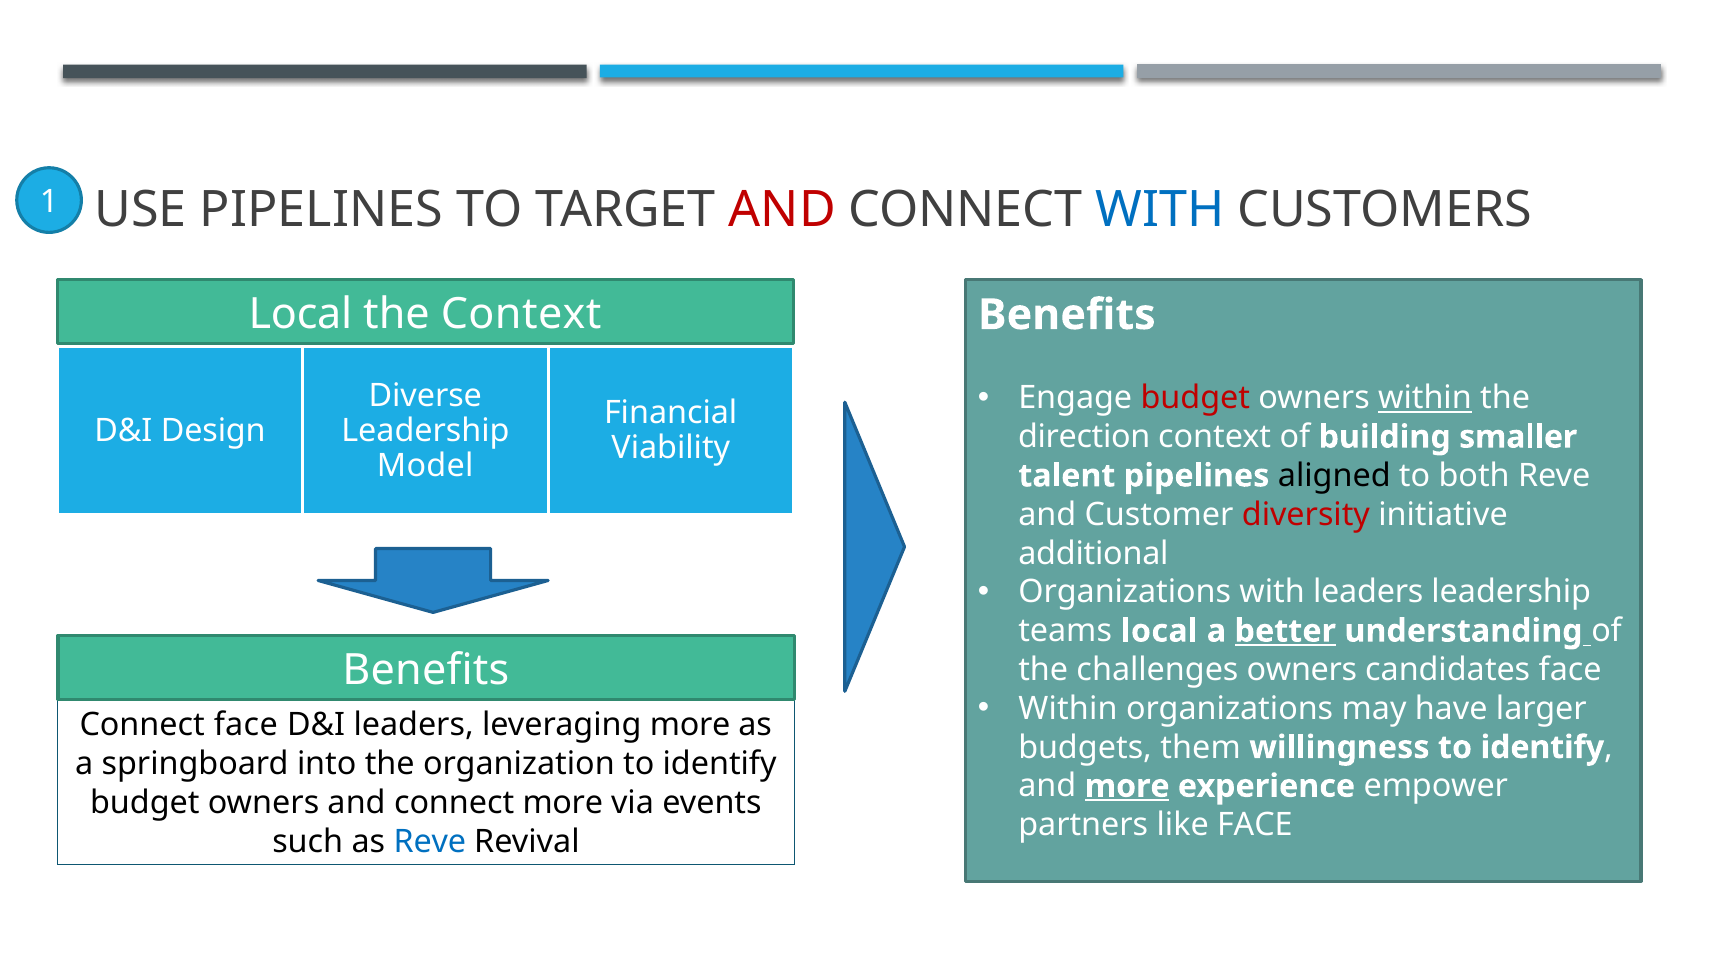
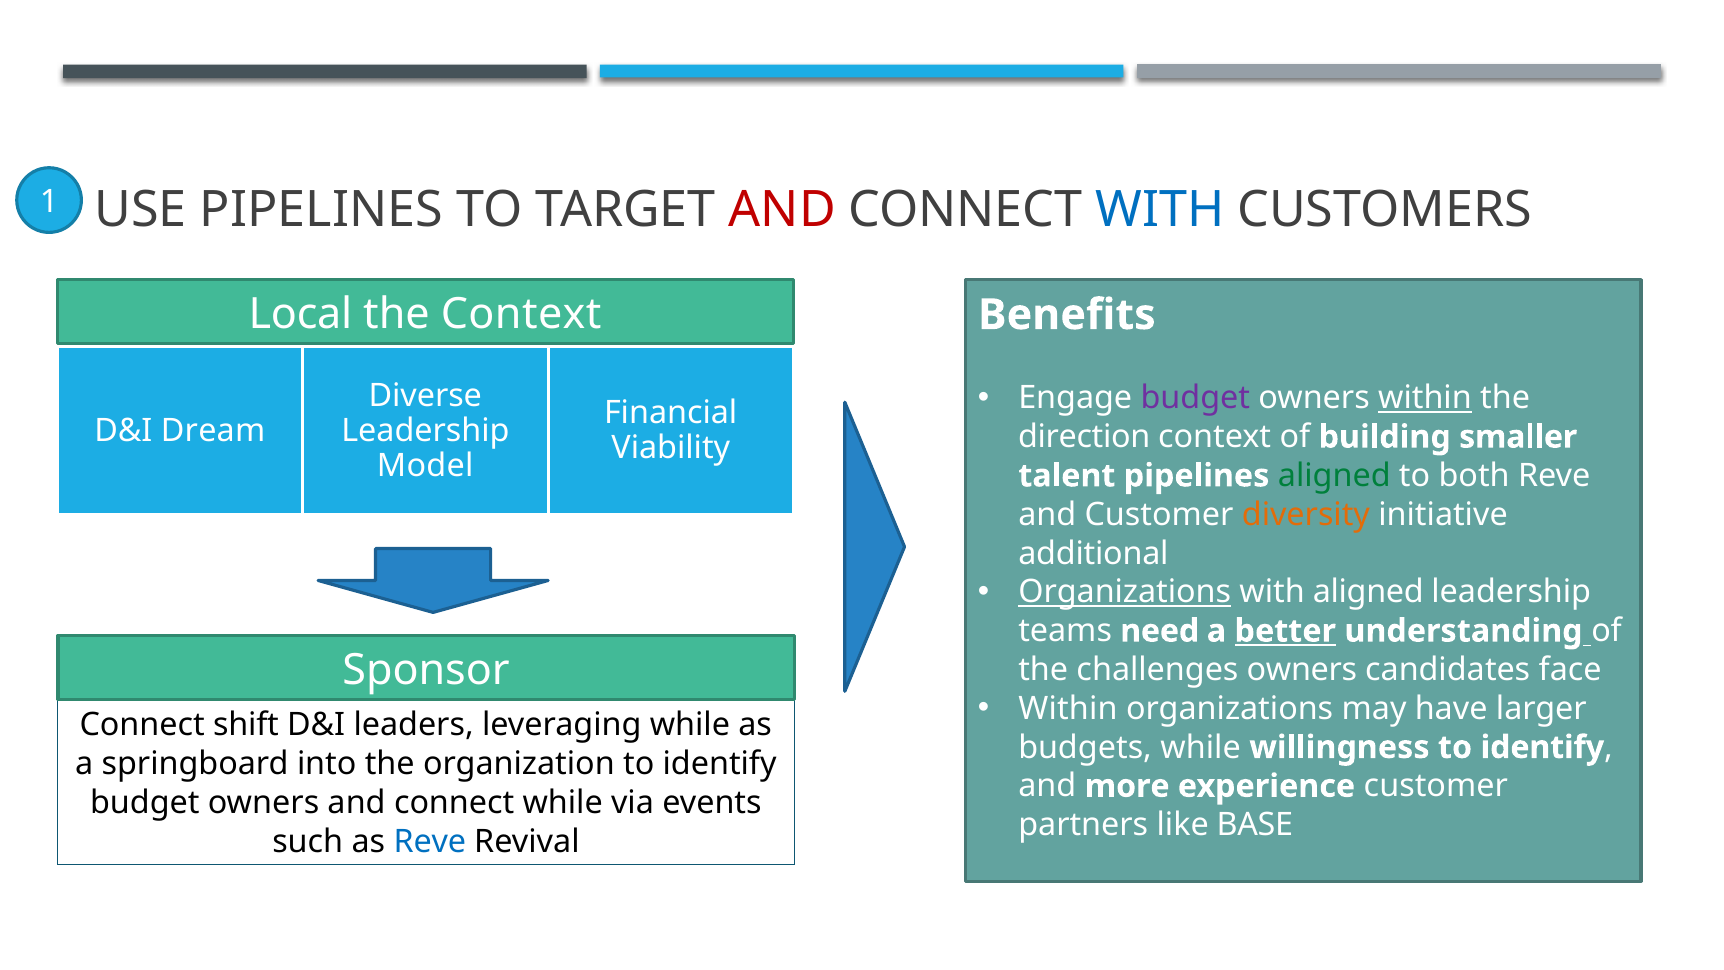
budget colour: red -> purple (1195, 398)
Design: Design -> Dream (213, 430)
aligned colour: black -> green (1334, 476)
diversity colour: red -> orange (1306, 514)
Organizations underline: none -> present (1125, 592)
with leaders: leaders -> aligned (1368, 592)
teams local: local -> need (1160, 631)
Benefits: Benefits -> Sponsor (426, 670)
Connect face: face -> shift (246, 725)
leveraging more: more -> while (690, 725)
budgets them: them -> while (1201, 747)
more underline: present -> none (1127, 786)
experience empower: empower -> customer (1436, 786)
connect more: more -> while (563, 802)
like FACE: FACE -> BASE (1255, 825)
